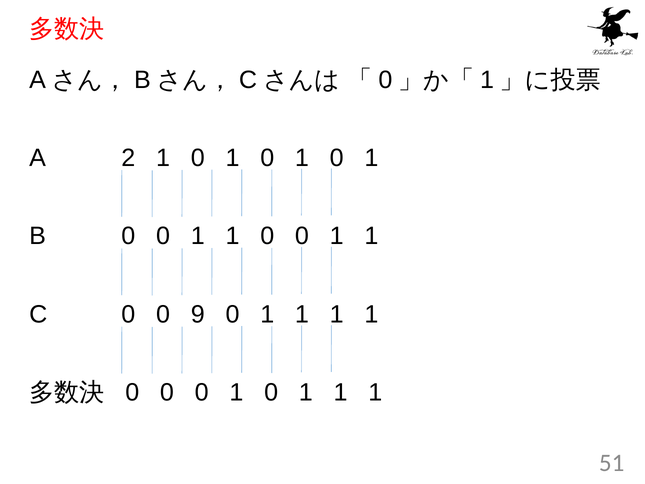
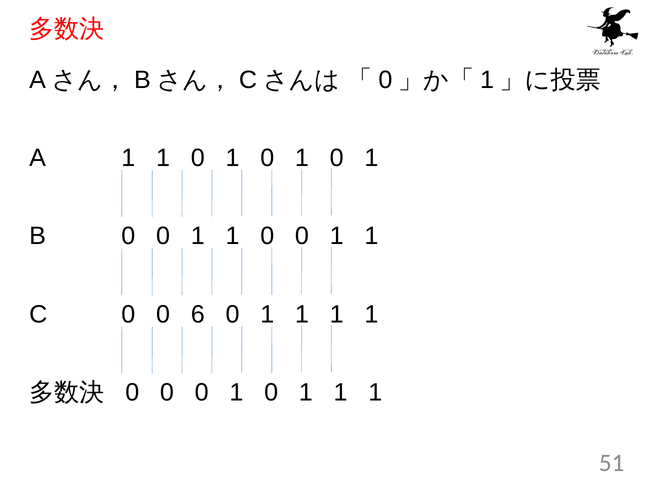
A 2: 2 -> 1 (128, 158)
9: 9 -> 6 (198, 314)
